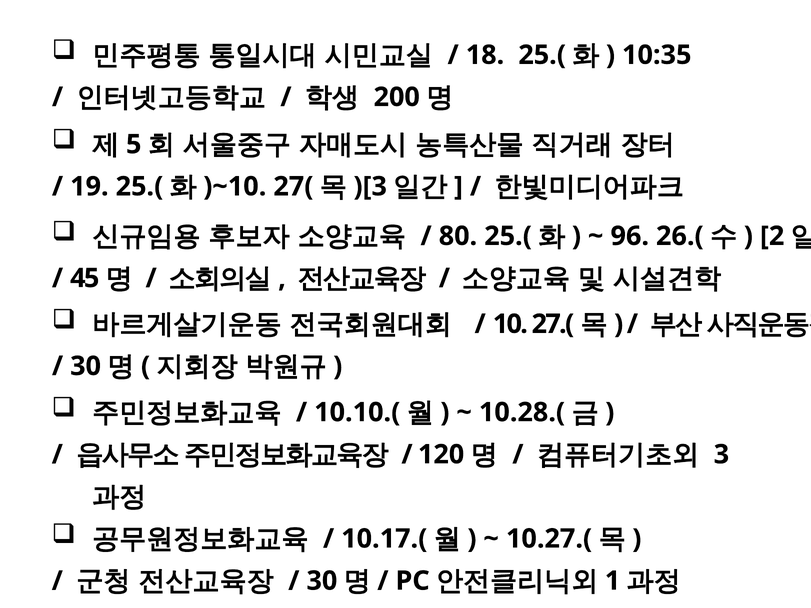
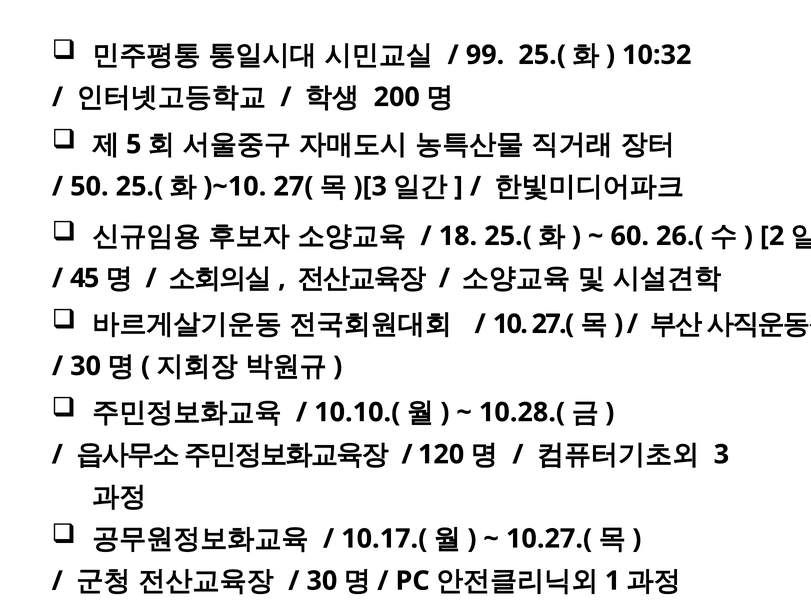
18: 18 -> 99 (485, 55)
10:35: 10:35 -> 10:32 (657, 55)
19: 19 -> 50 (89, 187)
80: 80 -> 18 (458, 236)
96: 96 -> 60 (630, 236)
